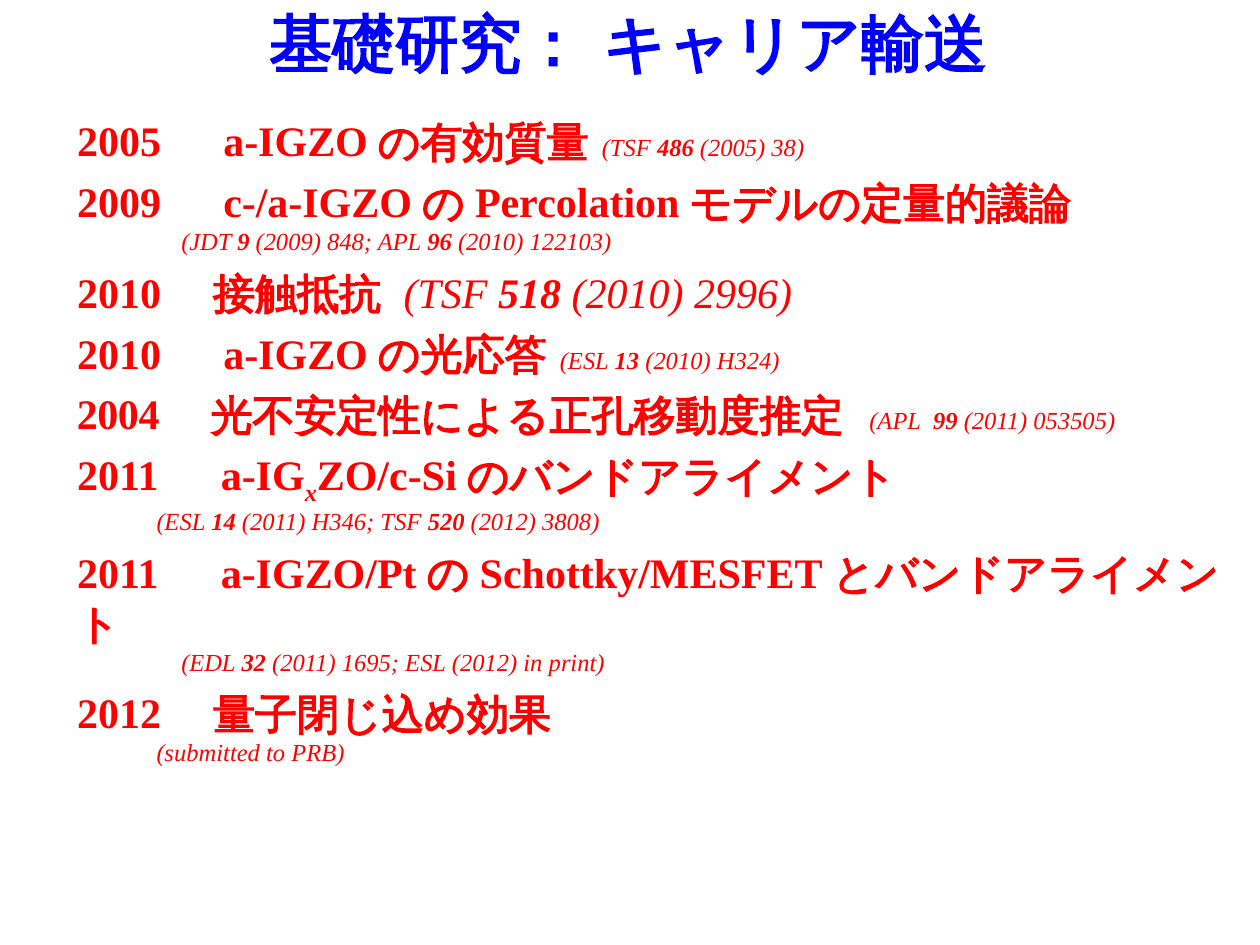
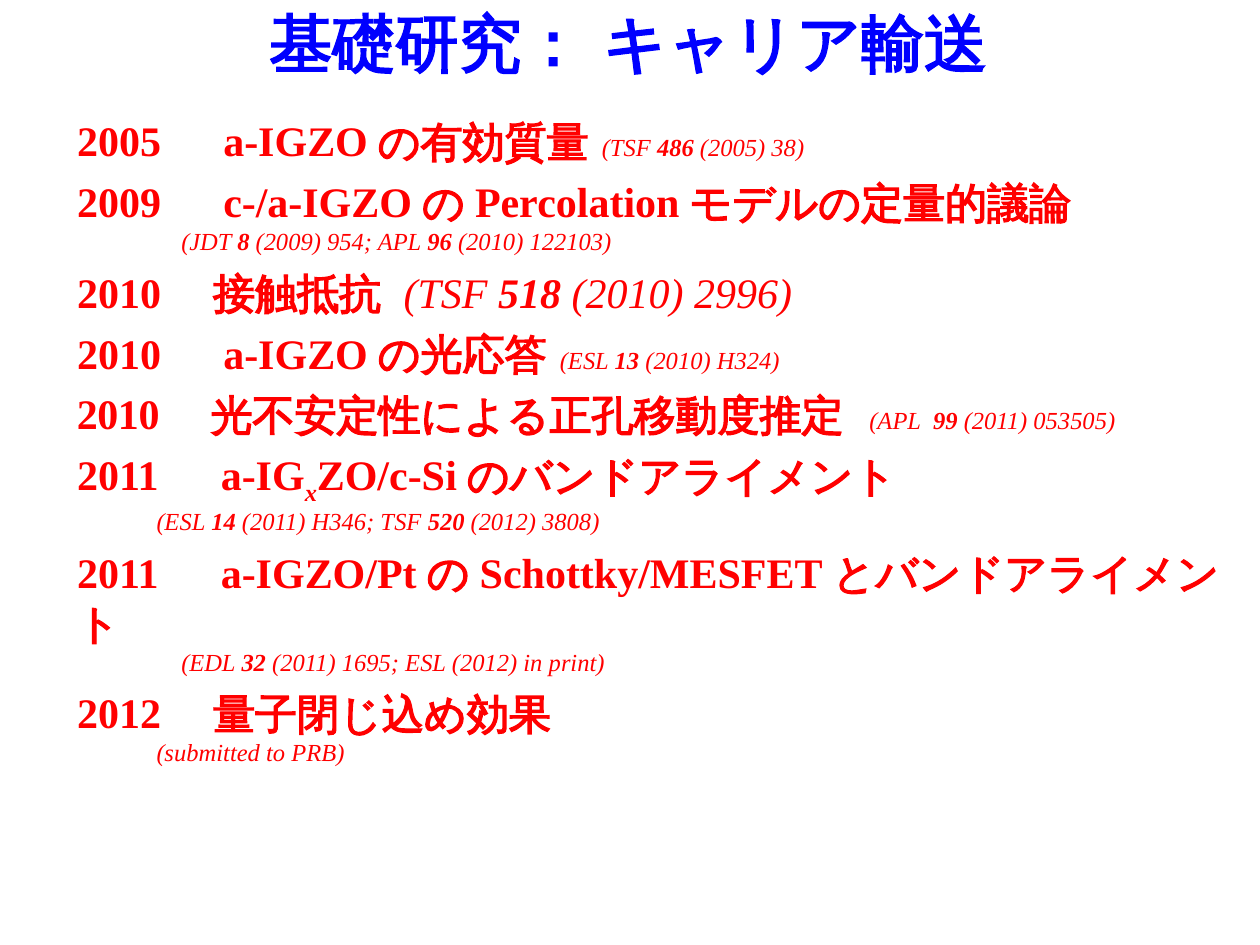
9: 9 -> 8 (243, 243)
848: 848 -> 954 (350, 243)
2004: 2004 -> 2010 (118, 416)
